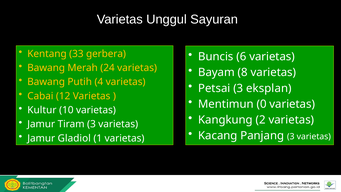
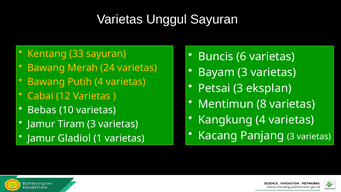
33 gerbera: gerbera -> sayuran (106, 54)
Bayam 8: 8 -> 3 (243, 72)
0: 0 -> 8 (262, 104)
Kultur: Kultur -> Bebas (42, 110)
Kangkung 2: 2 -> 4 (261, 120)
